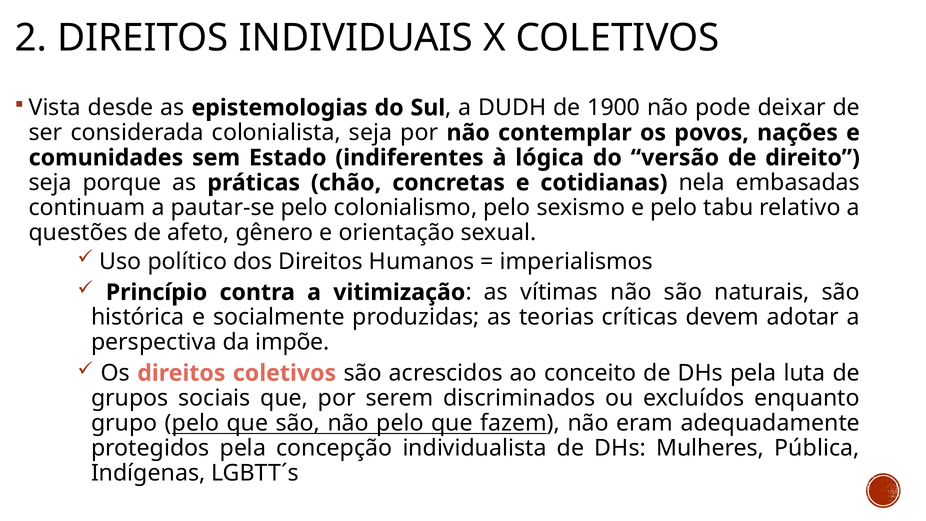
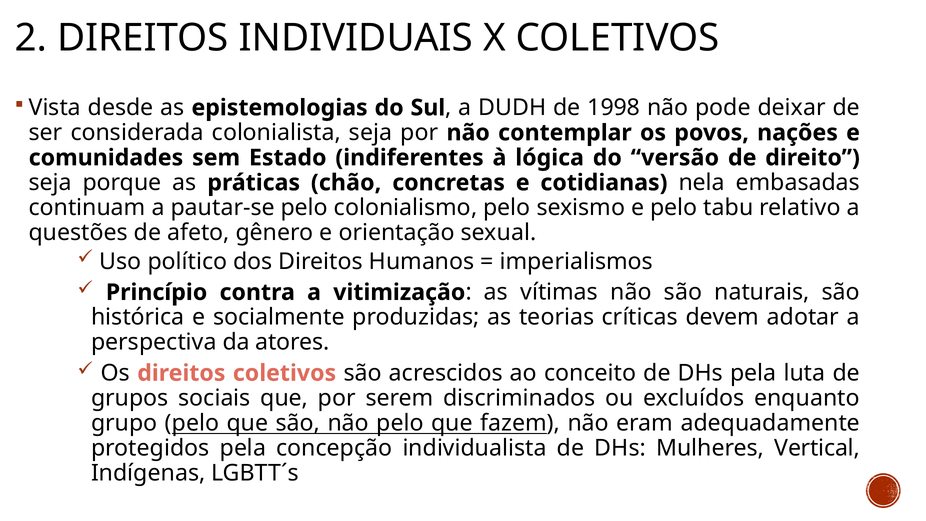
1900: 1900 -> 1998 (614, 108)
impõe: impõe -> atores (292, 342)
Pública: Pública -> Vertical (817, 448)
